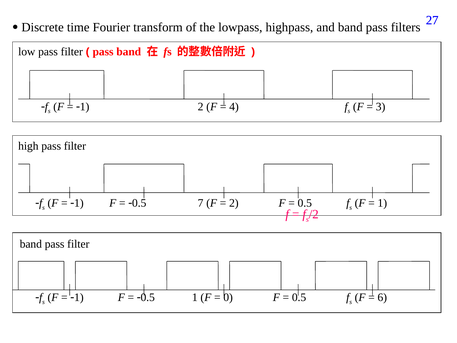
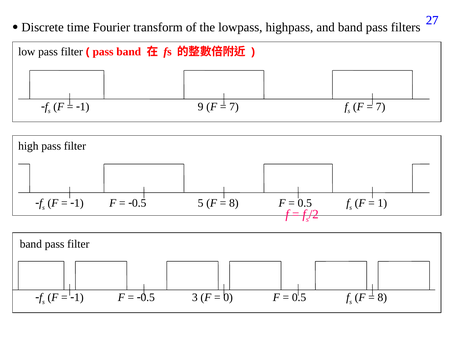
1 2: 2 -> 9 (201, 107)
4: 4 -> 7 (234, 107)
3: 3 -> 7 (381, 107)
7: 7 -> 5 (201, 203)
2: 2 -> 8 (234, 203)
0.5 1: 1 -> 3 (195, 297)
6: 6 -> 8 (382, 297)
